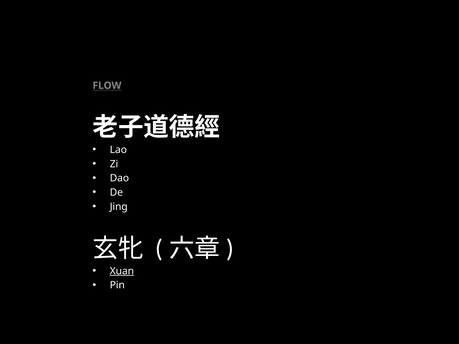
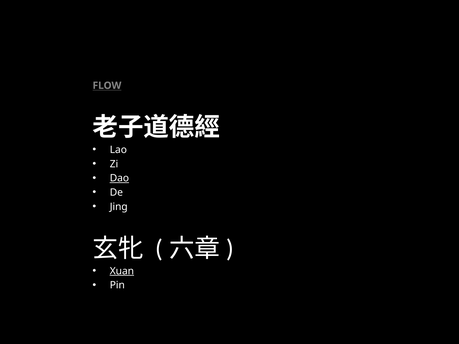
Dao underline: none -> present (119, 178)
